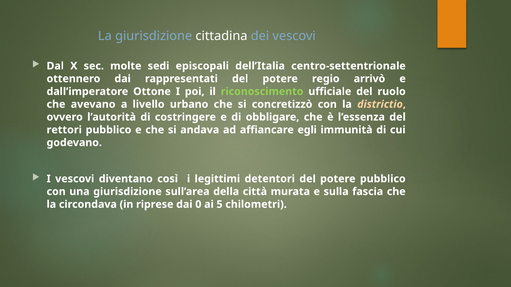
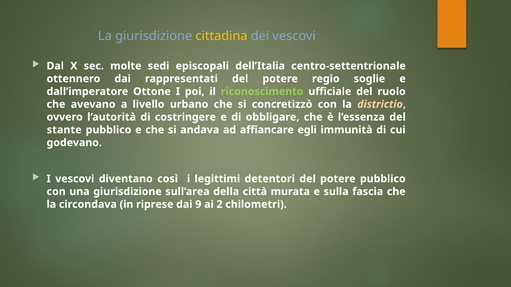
cittadina colour: white -> yellow (221, 36)
arrivò: arrivò -> soglie (369, 79)
rettori: rettori -> stante (64, 130)
0: 0 -> 9 (198, 205)
5: 5 -> 2 (220, 205)
